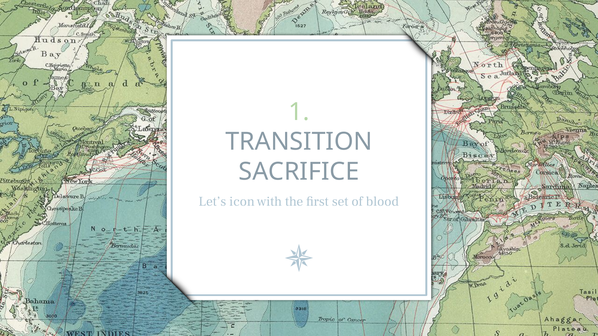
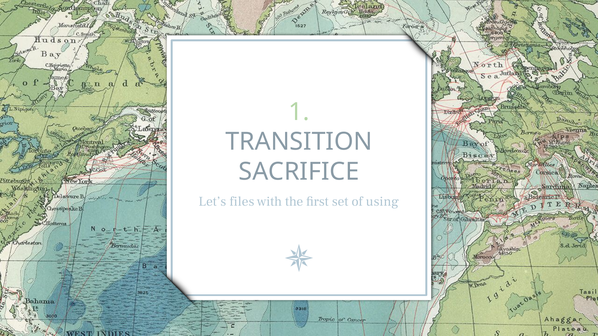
icon: icon -> files (242, 202)
blood: blood -> using (382, 202)
